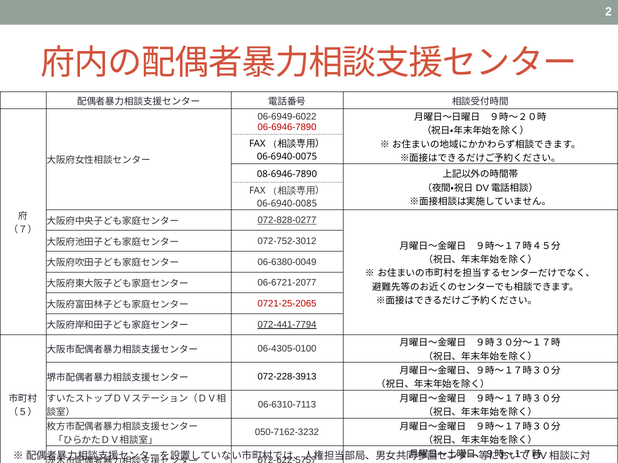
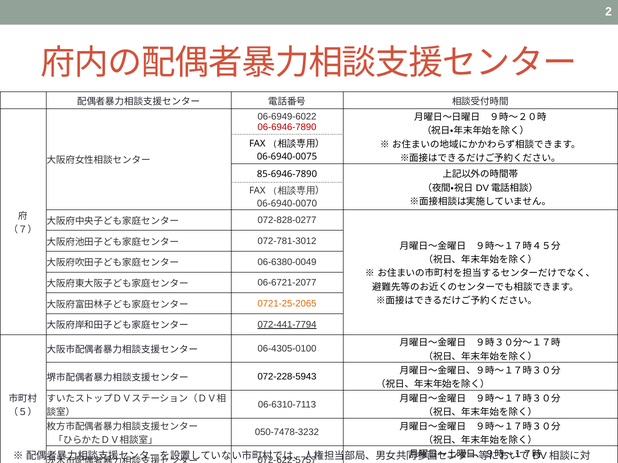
08-6946-7890: 08-6946-7890 -> 85-6946-7890 (287, 174)
06-6940-0085: 06-6940-0085 -> 06-6940-0070 (287, 204)
072-828-0277 underline: present -> none (287, 221)
072-752-3012: 072-752-3012 -> 072-781-3012 (287, 241)
0721-25-2065 colour: red -> orange (287, 304)
072-228-3913: 072-228-3913 -> 072-228-5943 (287, 377)
050-7162-3232: 050-7162-3232 -> 050-7478-3232 (287, 433)
